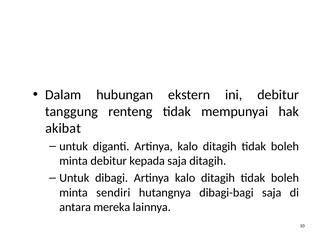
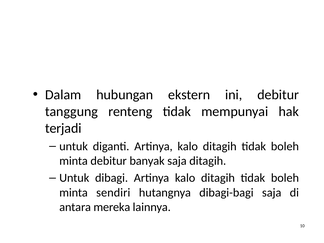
akibat: akibat -> terjadi (63, 128)
kepada: kepada -> banyak (147, 161)
